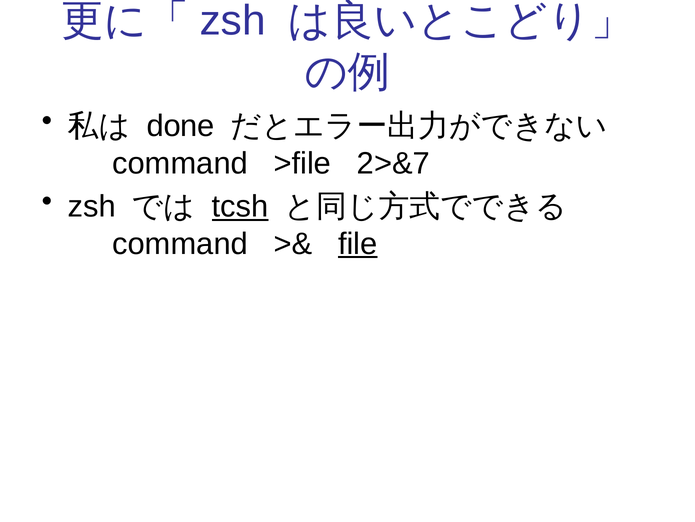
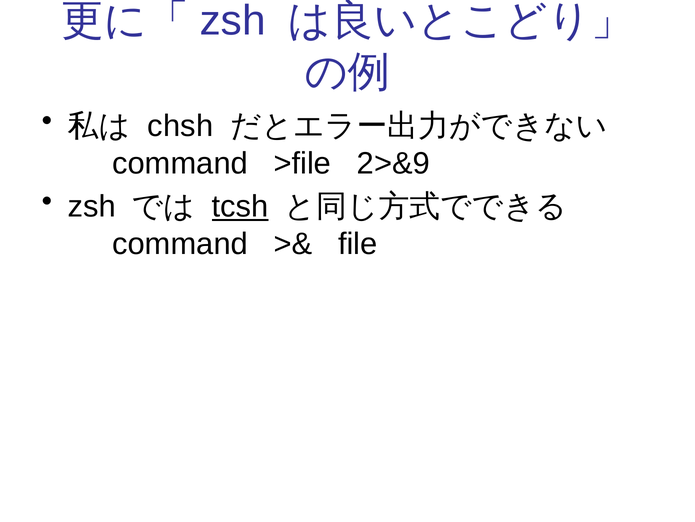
done: done -> chsh (180, 126)
2>&7: 2>&7 -> 2>&9 (393, 163)
file underline: present -> none (358, 243)
